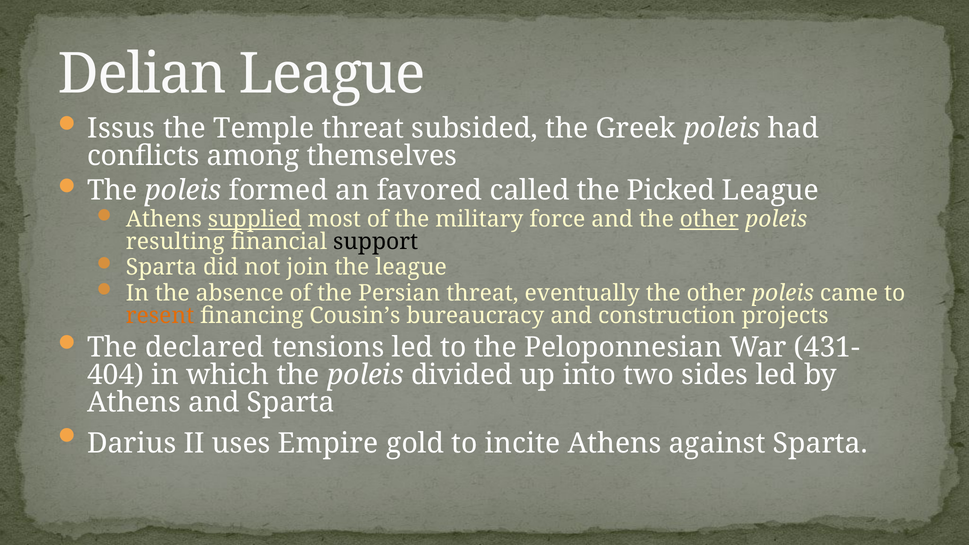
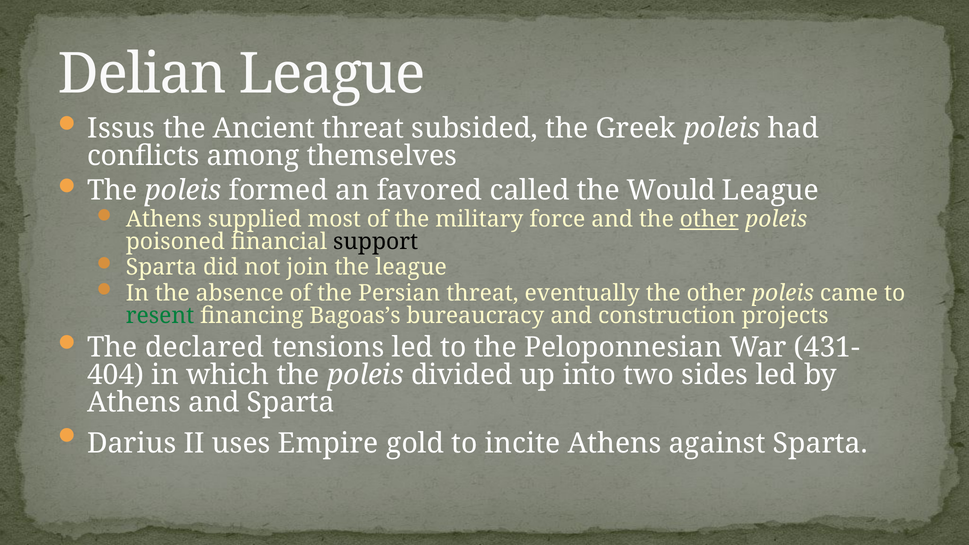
Temple: Temple -> Ancient (264, 128)
Picked: Picked -> Would (671, 191)
supplied underline: present -> none (255, 219)
resulting: resulting -> poisoned (175, 242)
resent colour: orange -> green (160, 316)
Cousin’s: Cousin’s -> Bagoas’s (355, 316)
